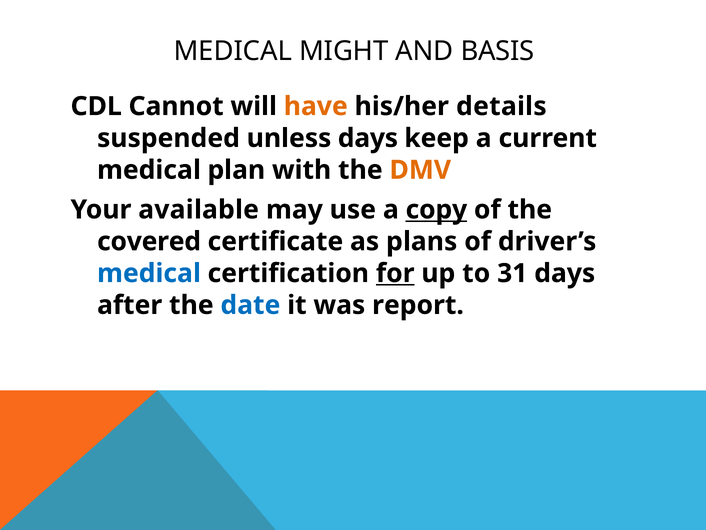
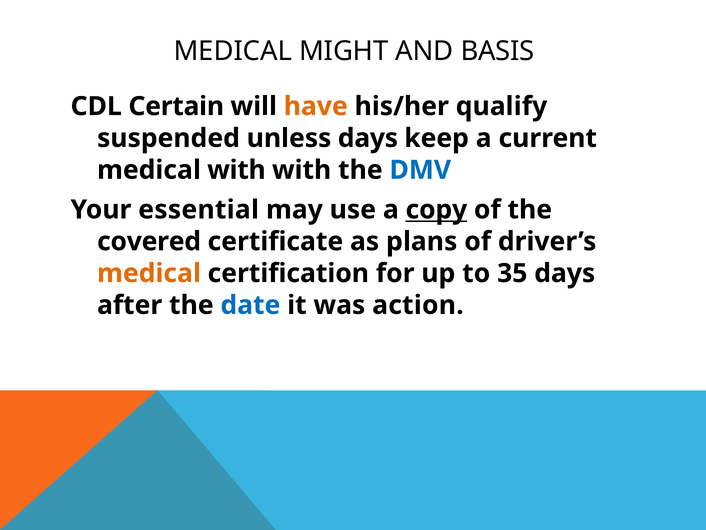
Cannot: Cannot -> Certain (176, 106)
details: details -> qualify (501, 106)
medical plan: plan -> with (236, 170)
DMV colour: orange -> blue (420, 170)
available: available -> essential (199, 209)
medical colour: blue -> orange (149, 273)
for underline: present -> none (395, 273)
31: 31 -> 35 (512, 273)
report: report -> action (418, 305)
